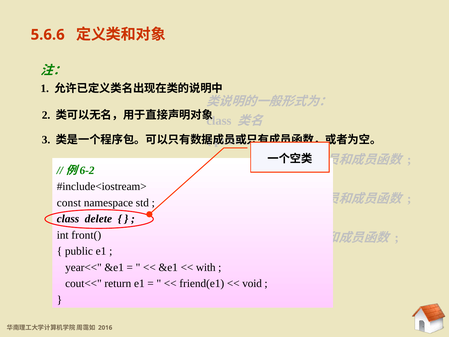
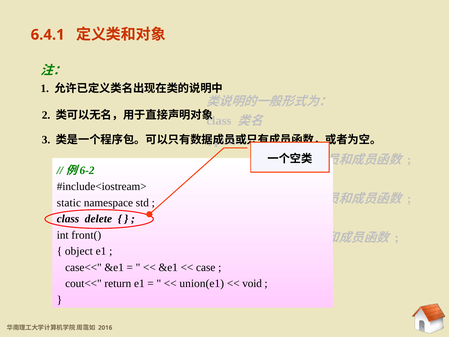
5.6.6: 5.6.6 -> 6.4.1 (48, 35)
const: const -> static (69, 202)
public: public -> object (79, 251)
year<<: year<< -> case<< (83, 267)
with: with -> case (206, 267)
friend(e1: friend(e1 -> union(e1 (202, 283)
